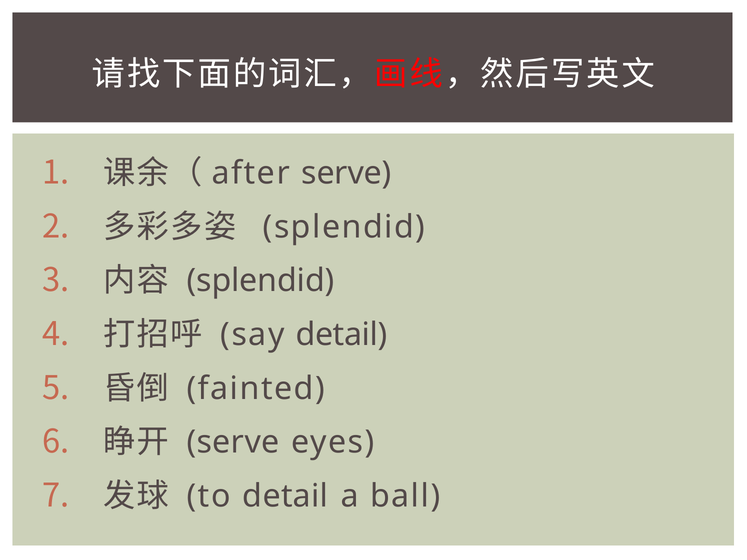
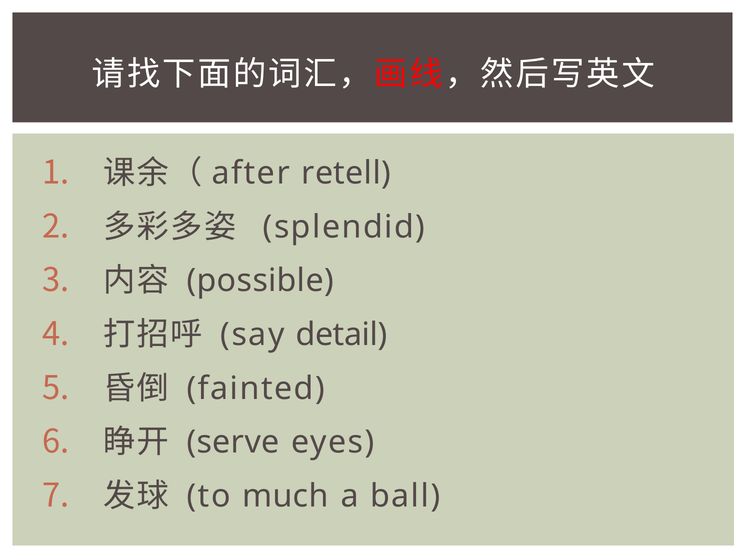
serve: serve -> retell (346, 173)
splendid: splendid -> possible (260, 281)
to detail: detail -> much (285, 496)
